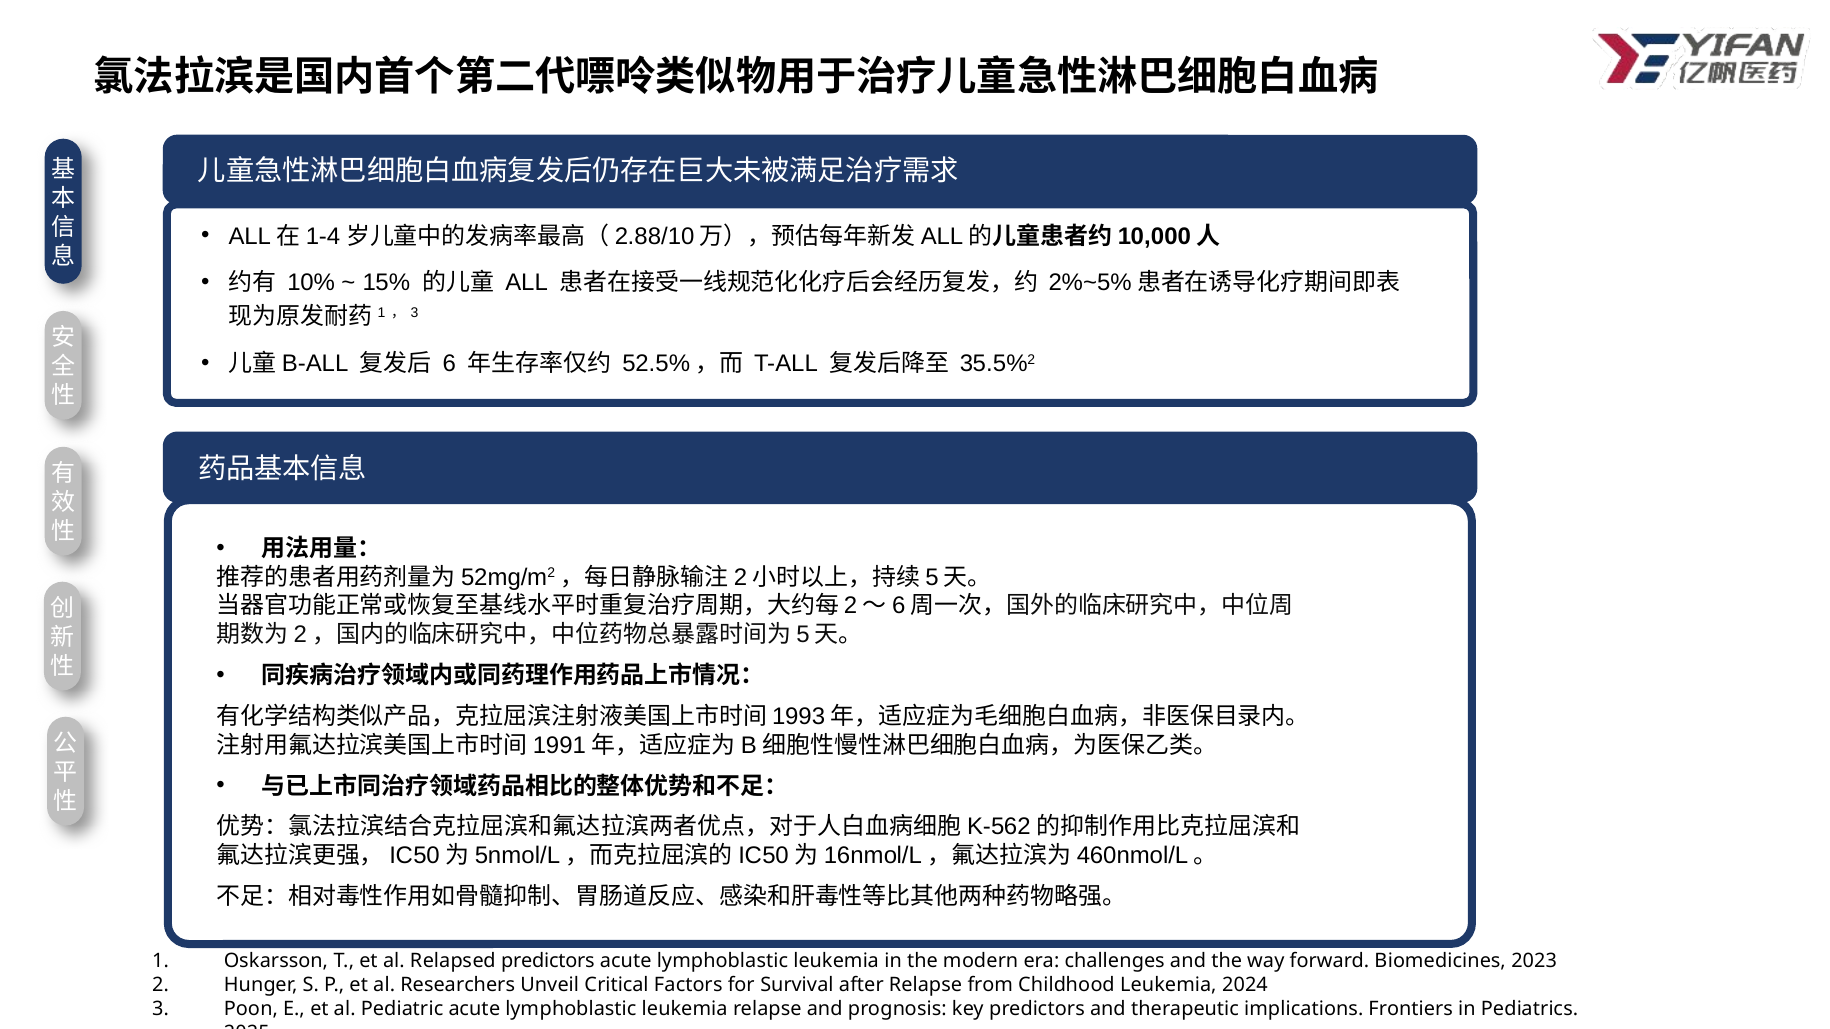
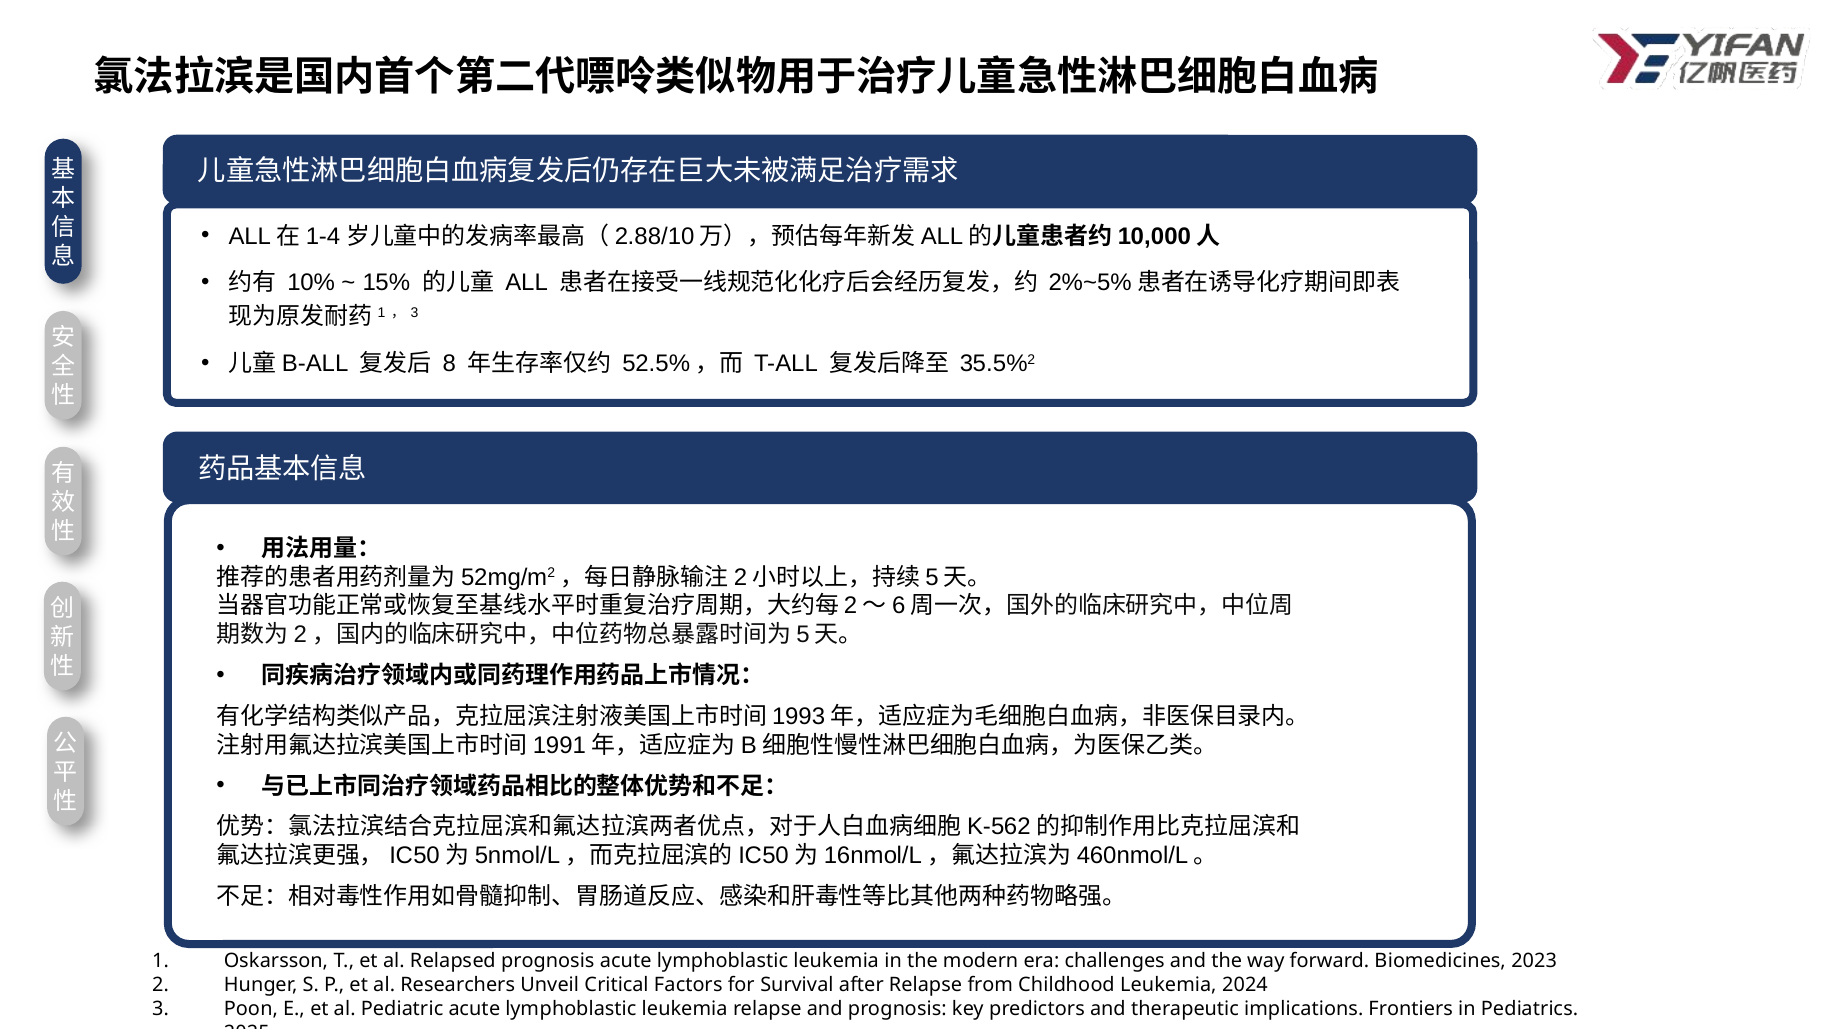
6: 6 -> 8 (449, 364)
Relapsed predictors: predictors -> prognosis (548, 961)
